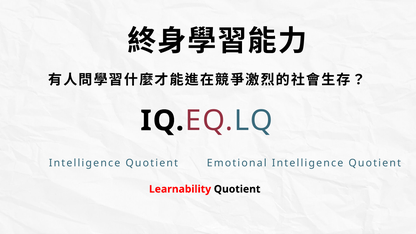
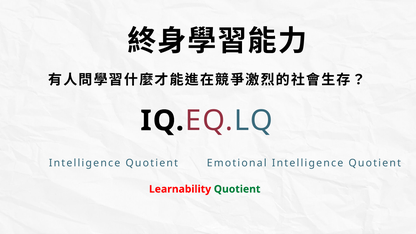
Quotient colour: black -> green (237, 189)
